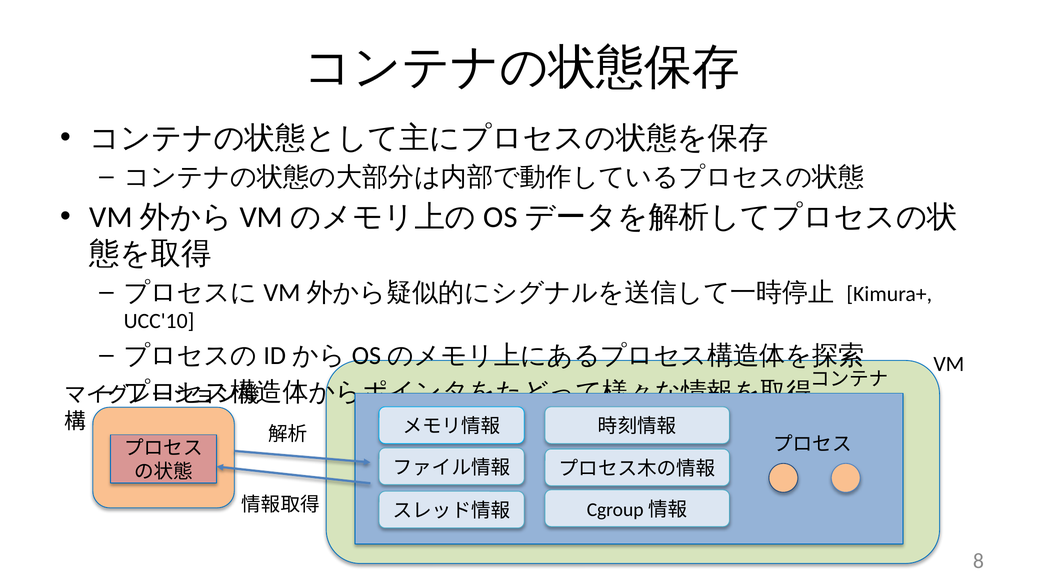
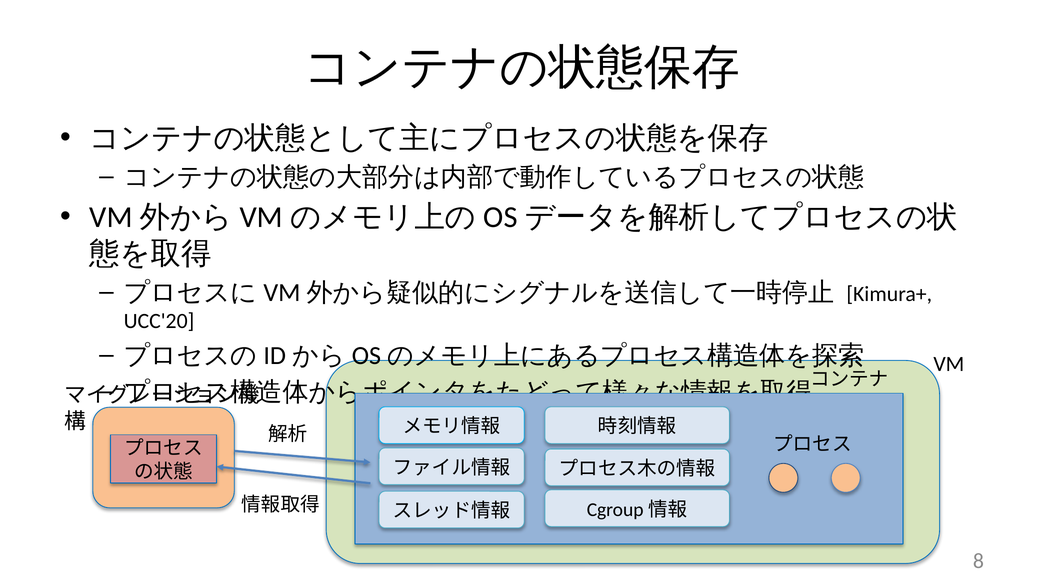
UCC'10: UCC'10 -> UCC'20 (159, 321)
